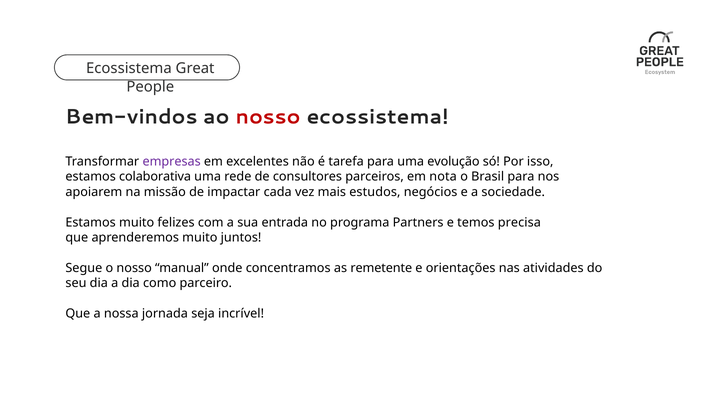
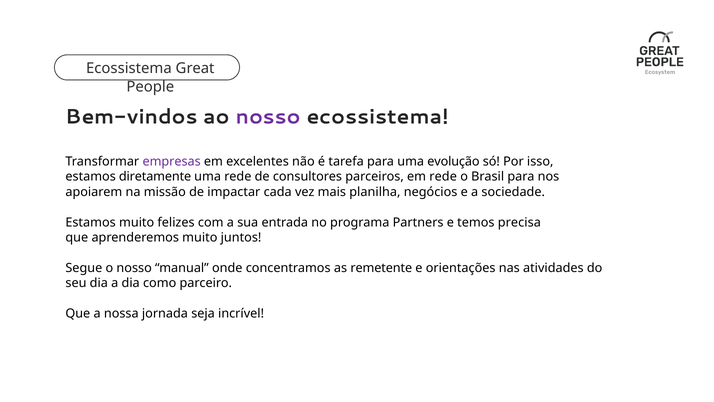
nosso colour: red -> purple (268, 117)
colaborativa: colaborativa -> diretamente (155, 177)
em nota: nota -> rede (443, 177)
estudos: estudos -> planilha (375, 192)
